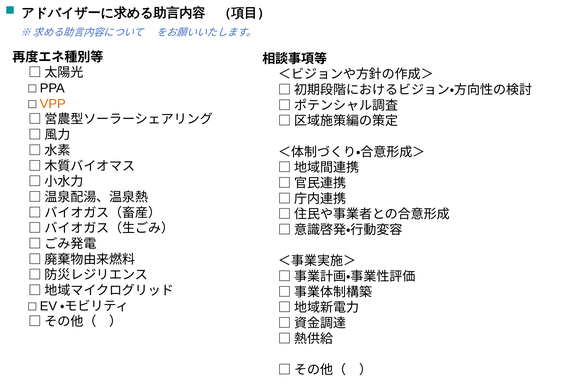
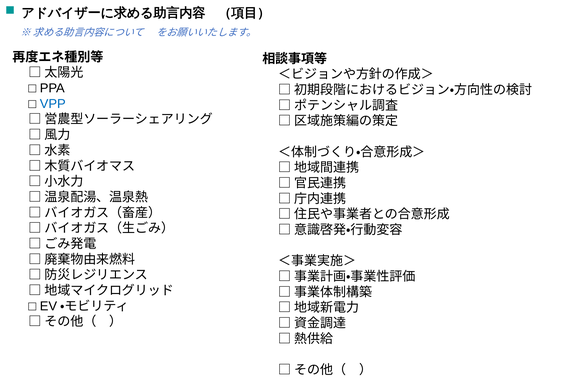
VPP colour: orange -> blue (53, 104)
